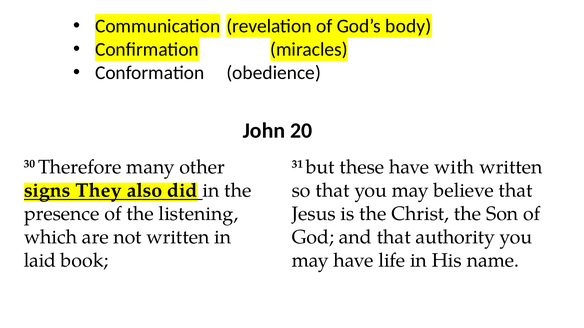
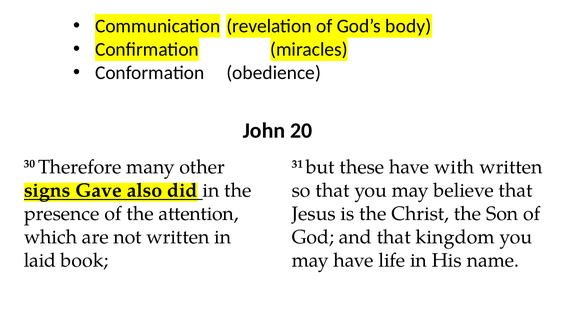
They: They -> Gave (99, 191)
listening: listening -> attention (199, 214)
authority: authority -> kingdom (455, 238)
